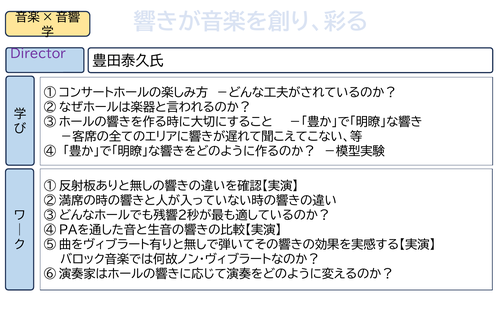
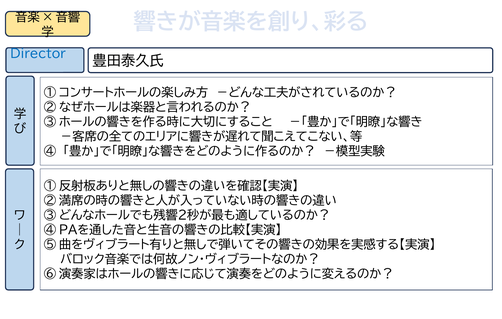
Director colour: purple -> blue (38, 54)
